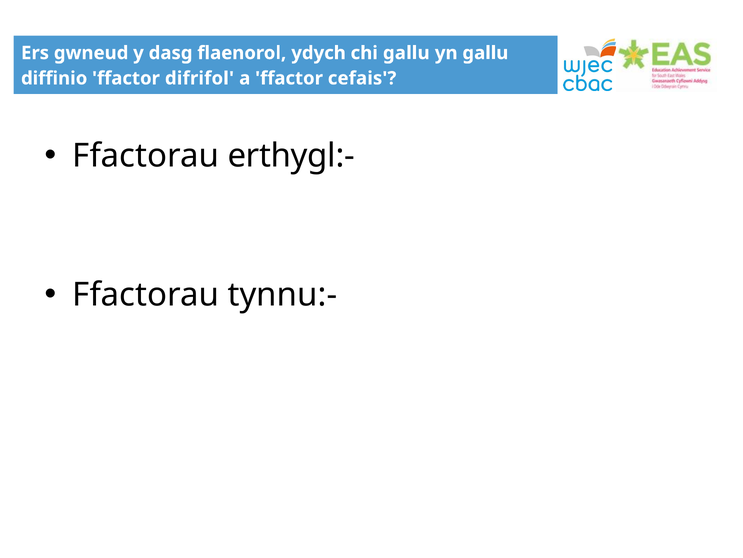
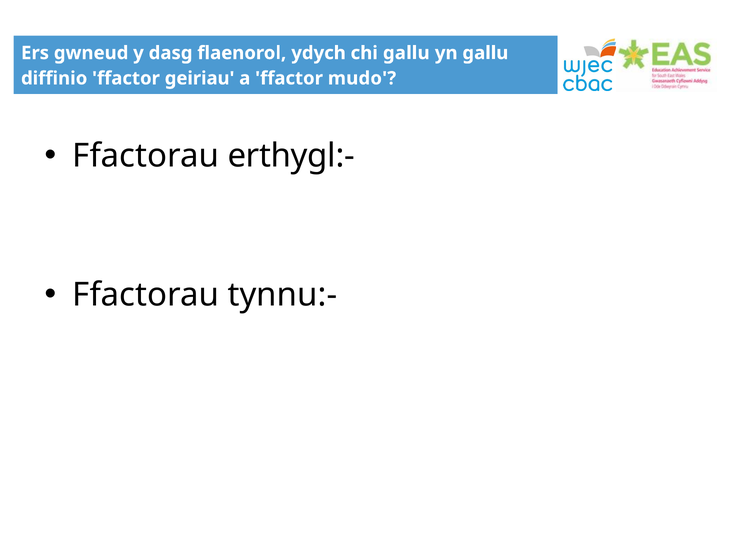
difrifol: difrifol -> geiriau (200, 78)
cefais: cefais -> mudo (362, 78)
